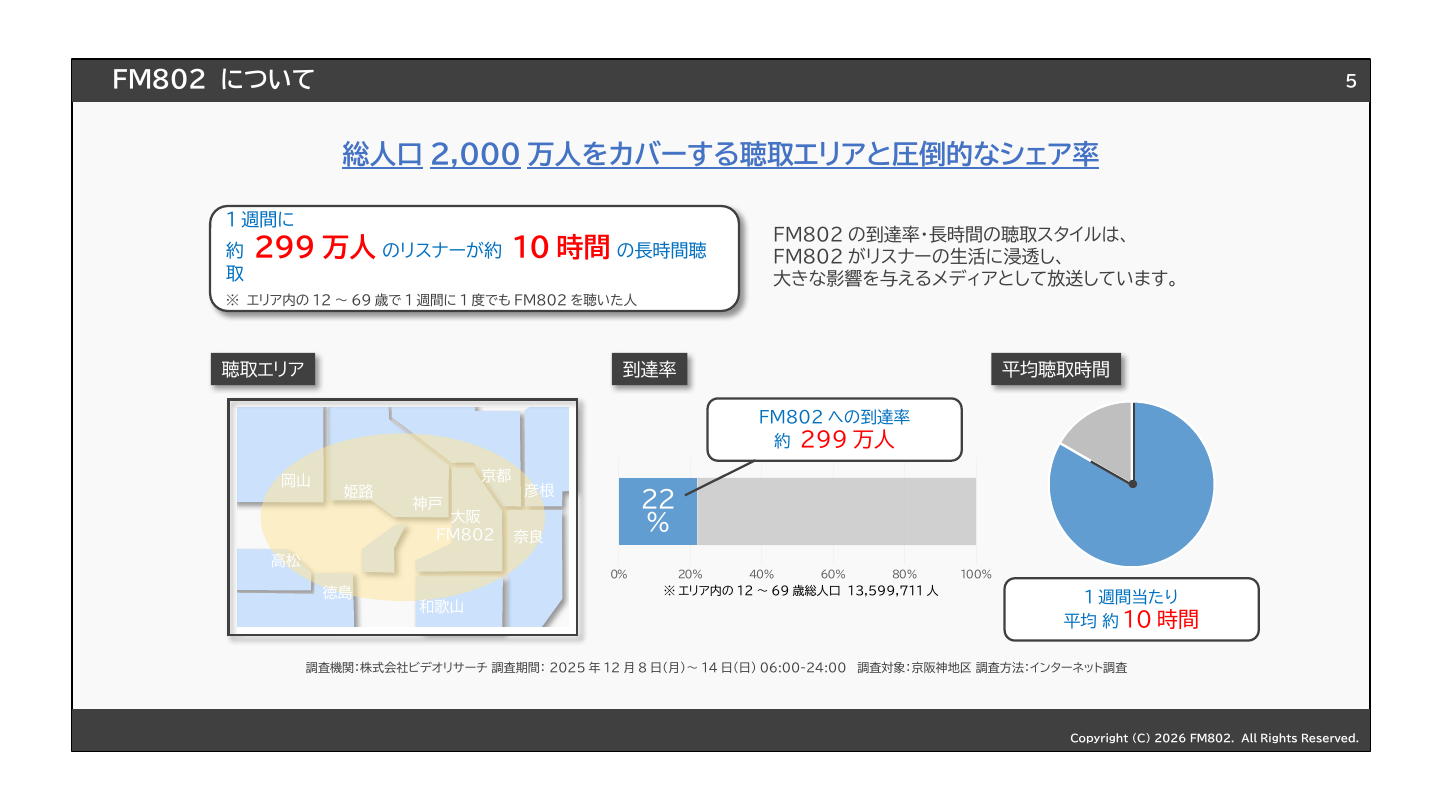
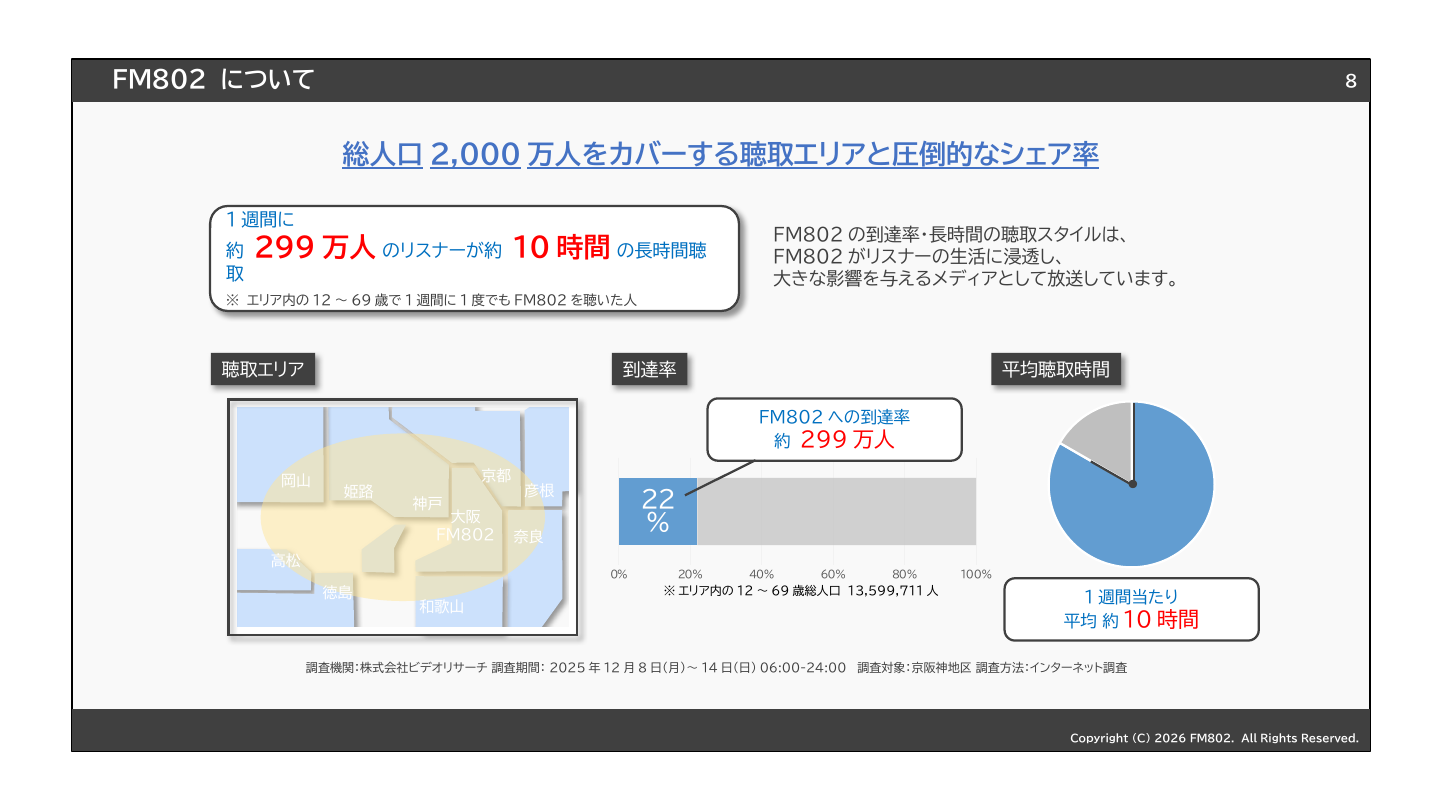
5: 5 -> 8 (1351, 82)
